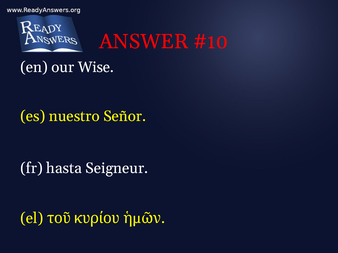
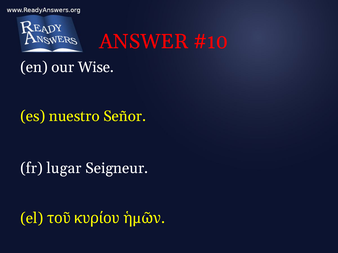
hasta: hasta -> lugar (64, 168)
